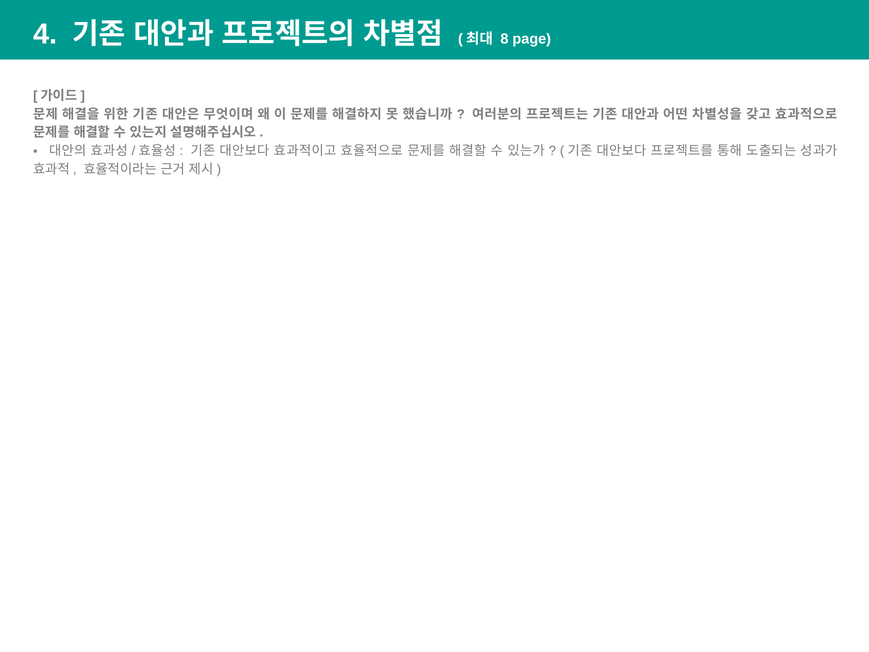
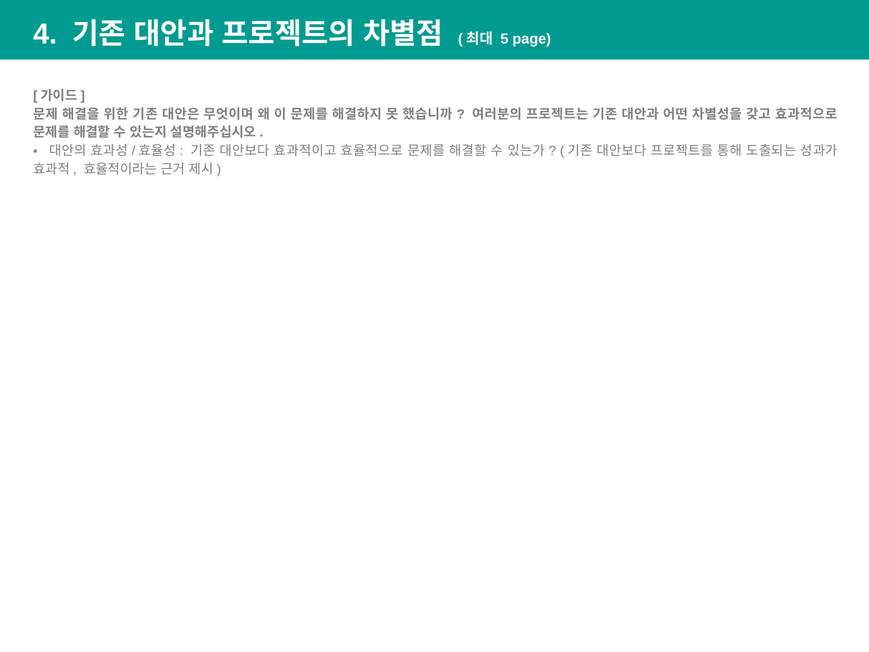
8: 8 -> 5 (504, 39)
